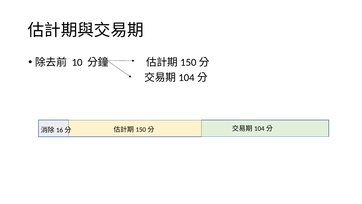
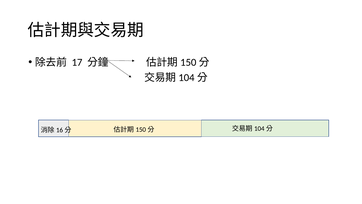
10: 10 -> 17 (77, 62)
